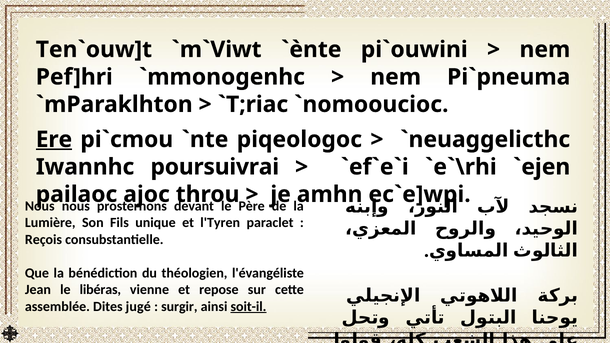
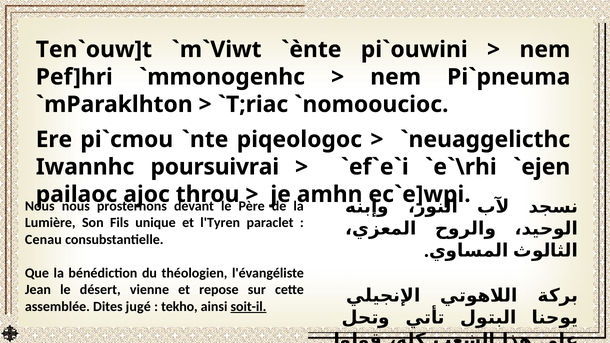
Ere underline: present -> none (54, 140)
Reçois: Reçois -> Cenau (43, 240)
libéras: libéras -> désert (100, 290)
surgir: surgir -> tekho (179, 307)
